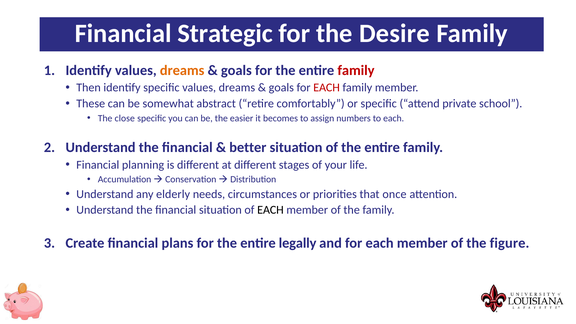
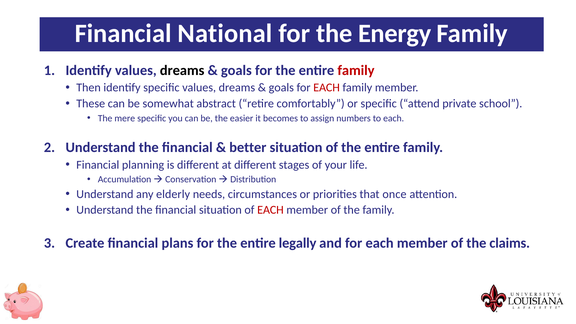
Strategic: Strategic -> National (225, 34)
Desire: Desire -> Energy (395, 34)
dreams colour: orange -> black (182, 70)
close: close -> mere (125, 118)
EACH colour: black -> red (270, 210)
figure: figure -> claims (510, 243)
